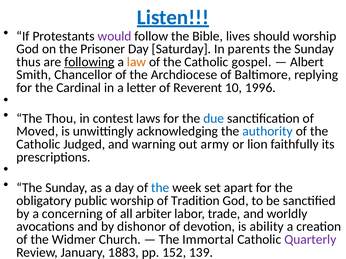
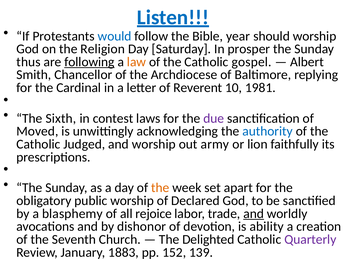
would colour: purple -> blue (115, 36)
lives: lives -> year (238, 36)
Prisoner: Prisoner -> Religion (103, 49)
parents: parents -> prosper (249, 49)
1996: 1996 -> 1981 (260, 88)
Thou: Thou -> Sixth (61, 119)
due colour: blue -> purple (214, 119)
and warning: warning -> worship (154, 144)
the colour: blue -> orange (160, 188)
Tradition: Tradition -> Declared (195, 201)
concerning: concerning -> blasphemy (72, 214)
arbiter: arbiter -> rejoice (154, 214)
and underline: none -> present (254, 214)
Widmer: Widmer -> Seventh (74, 240)
Immortal: Immortal -> Delighted (208, 240)
